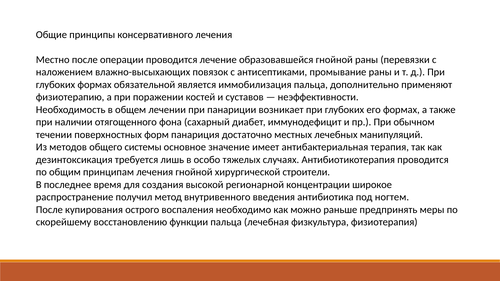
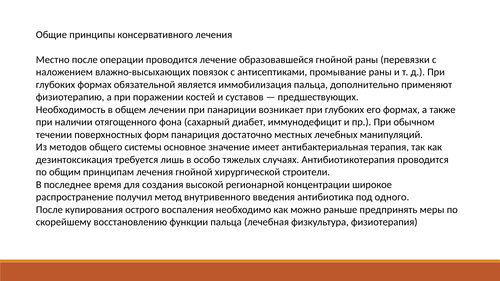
неэффективности: неэффективности -> предшествующих (318, 97)
ногтем: ногтем -> одного (392, 197)
